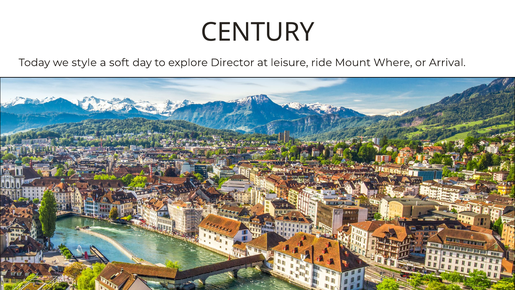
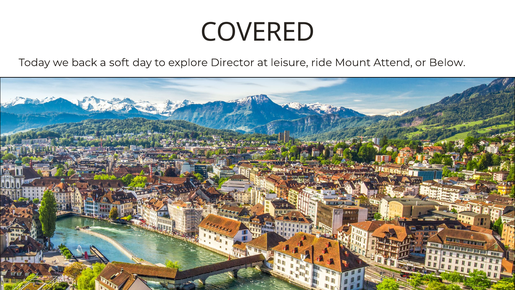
CENTURY: CENTURY -> COVERED (258, 32)
style: style -> back (84, 63)
Where: Where -> Attend (393, 63)
Arrival: Arrival -> Below (447, 63)
